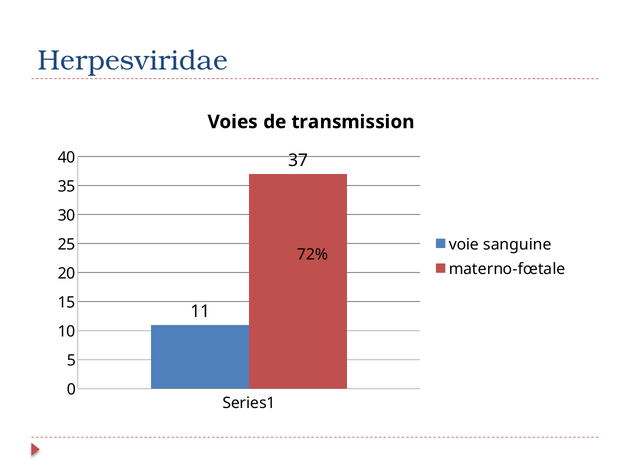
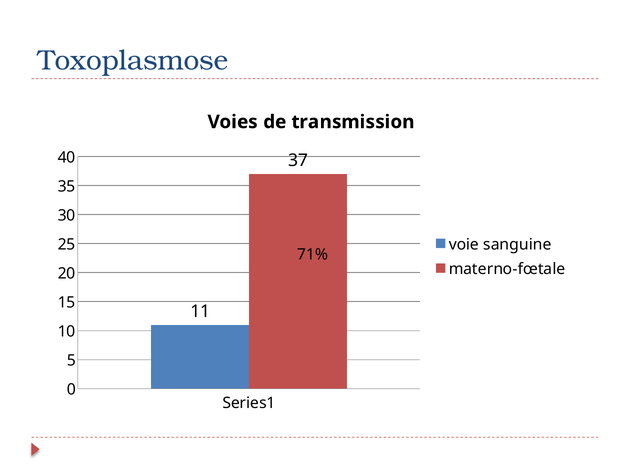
Herpesviridae: Herpesviridae -> Toxoplasmose (133, 61)
72%: 72% -> 71% (312, 255)
